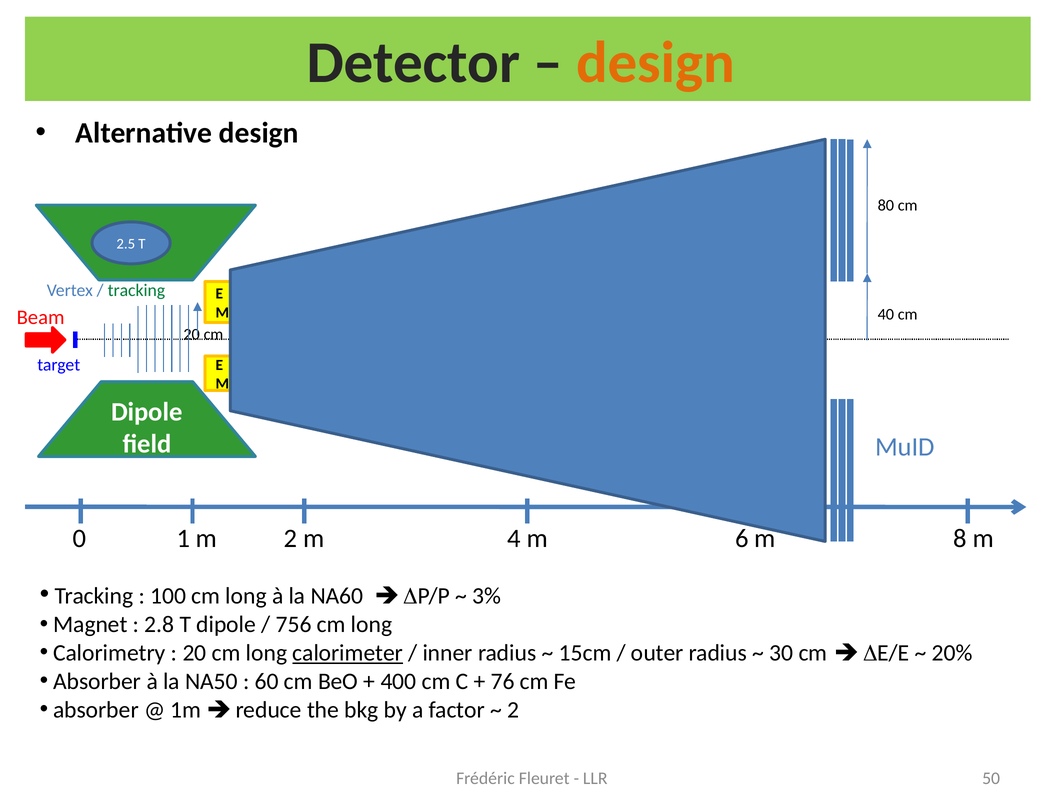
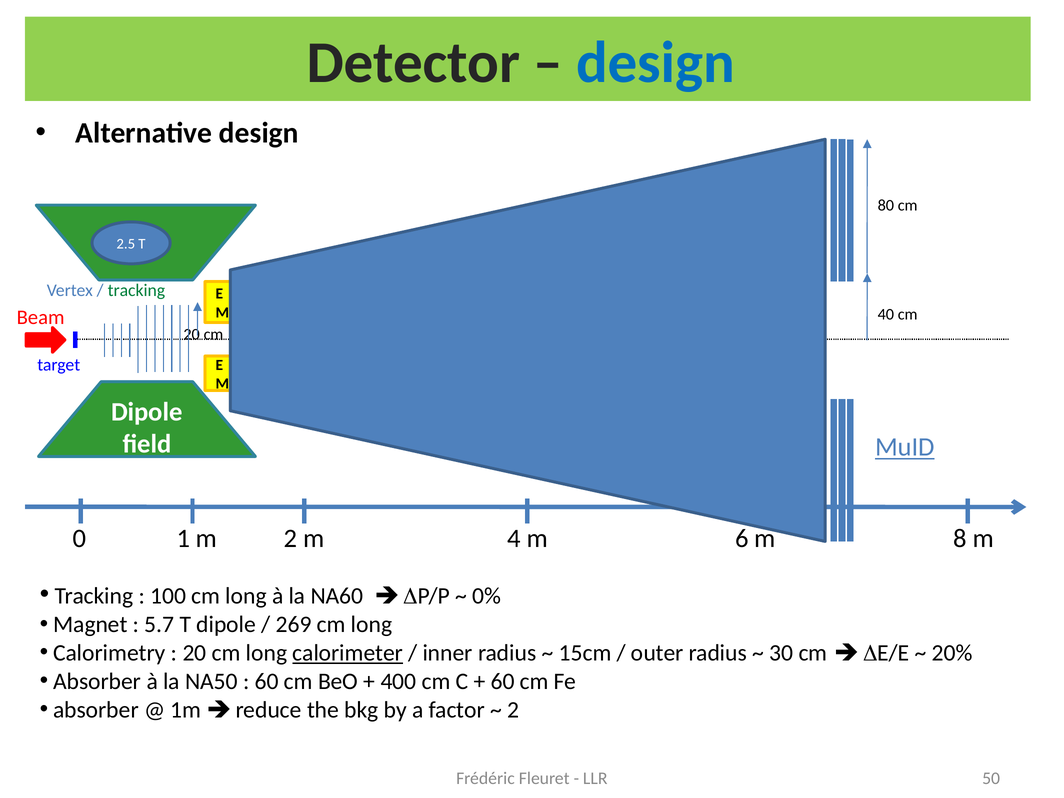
design colour: orange -> blue (656, 63)
MuID underline: none -> present (905, 447)
3%: 3% -> 0% (487, 596)
2.8: 2.8 -> 5.7 (159, 625)
756: 756 -> 269 (294, 625)
76: 76 -> 60 (503, 681)
